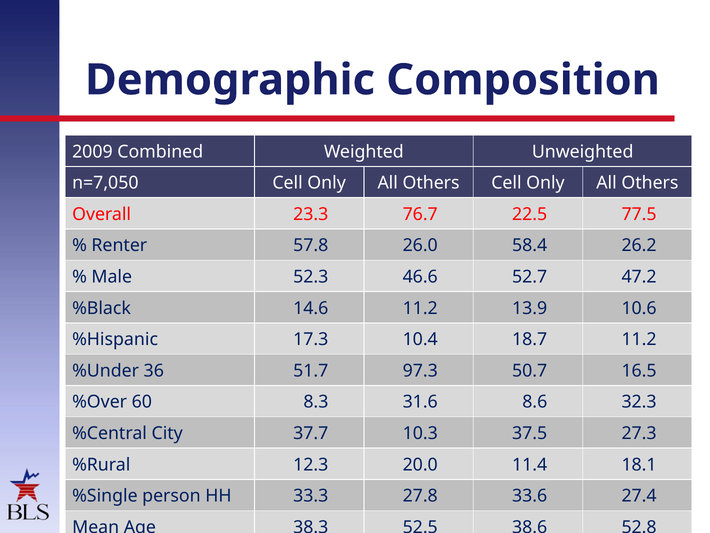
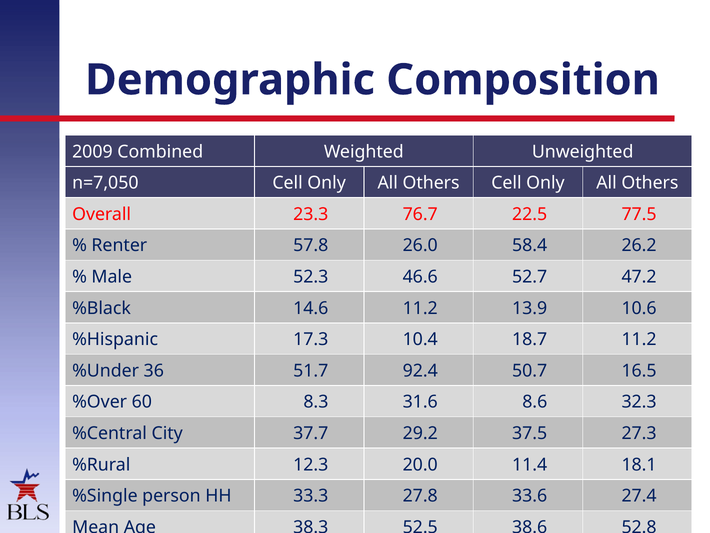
97.3: 97.3 -> 92.4 (420, 370)
10.3: 10.3 -> 29.2 (420, 433)
